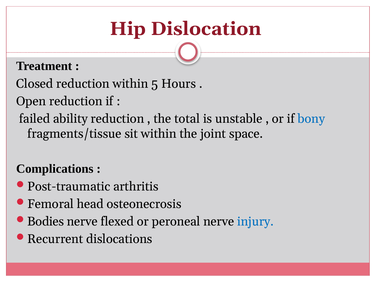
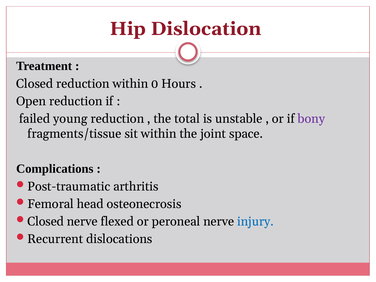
5: 5 -> 0 (155, 84)
ability: ability -> young (70, 119)
bony colour: blue -> purple (311, 119)
Bodies: Bodies -> Closed (46, 221)
